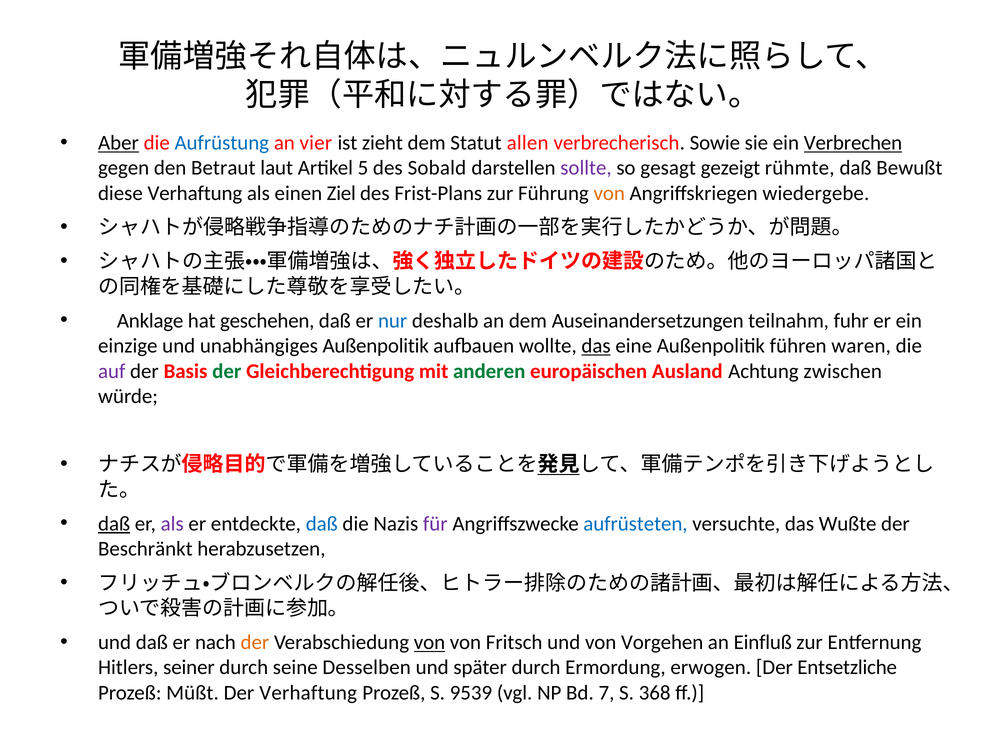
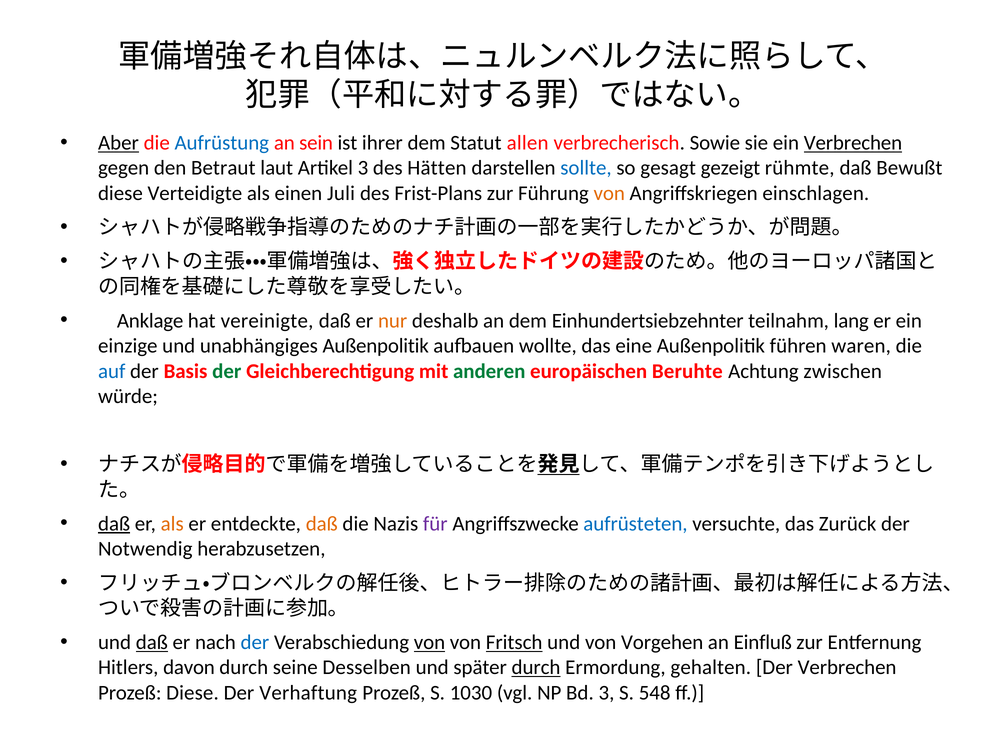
vier: vier -> sein (316, 143)
zieht: zieht -> ihrer (382, 143)
Artikel 5: 5 -> 3 (363, 168)
Sobald: Sobald -> Hätten (437, 168)
sollte colour: purple -> blue (586, 168)
diese Verhaftung: Verhaftung -> Verteidigte (195, 193)
Ziel: Ziel -> Juli (341, 193)
wiedergebe: wiedergebe -> einschlagen (816, 193)
geschehen: geschehen -> vereinigte (267, 321)
nur colour: blue -> orange (393, 321)
Auseinandersetzungen: Auseinandersetzungen -> Einhundertsiebzehnter (648, 321)
fuhr: fuhr -> lang (851, 321)
das underline: present -> none (596, 346)
auf colour: purple -> blue (112, 371)
Ausland: Ausland -> Beruhte (687, 371)
als colour: purple -> orange (172, 523)
daß colour: blue -> orange (322, 523)
Wußte: Wußte -> Zurück (848, 523)
Beschränkt: Beschränkt -> Notwendig (145, 549)
daß underline: none -> present (152, 642)
der colour: orange -> blue (255, 642)
Fritsch underline: none -> present (514, 642)
seiner: seiner -> davon (189, 667)
durch underline: none -> present (536, 667)
erwogen: erwogen -> gehalten (711, 667)
Der Entsetzliche: Entsetzliche -> Verbrechen (847, 667)
Prozeß Müßt: Müßt -> Diese (192, 692)
9539: 9539 -> 1030 (471, 692)
Bd 7: 7 -> 3 (606, 692)
368: 368 -> 548 (655, 692)
